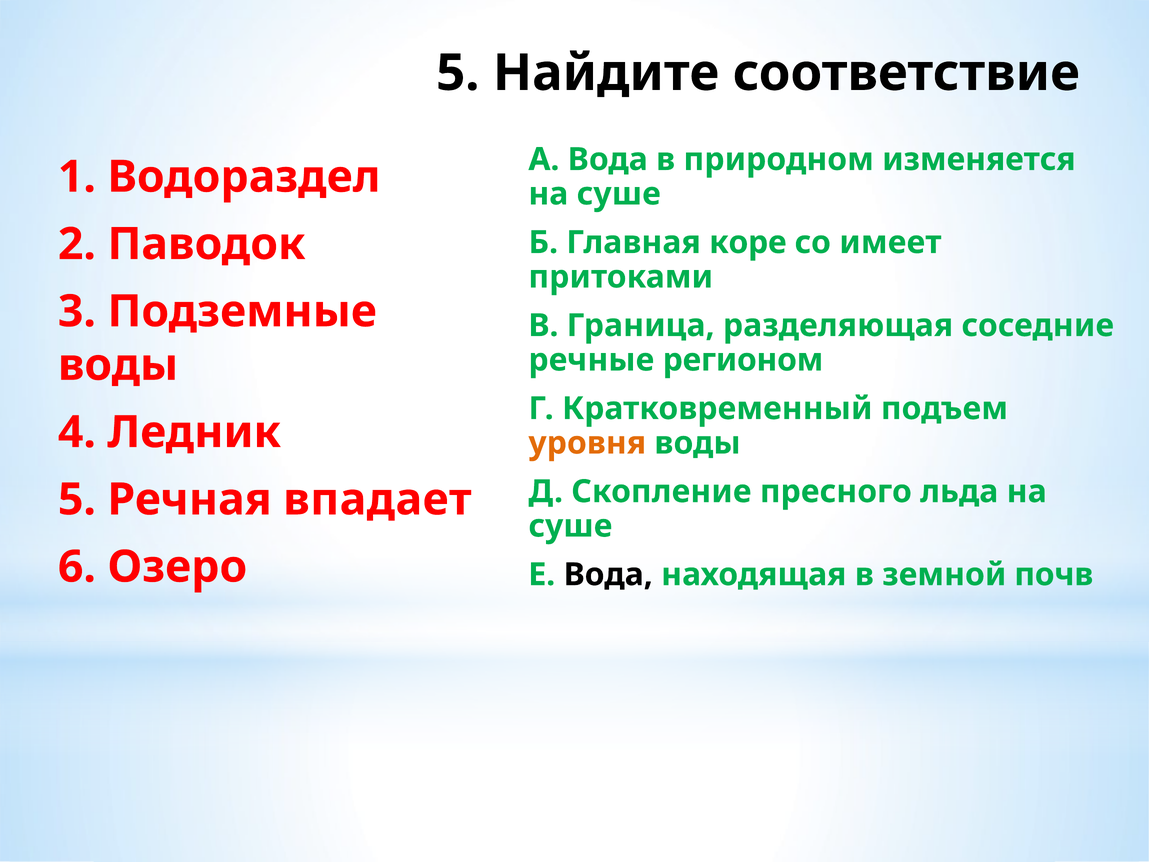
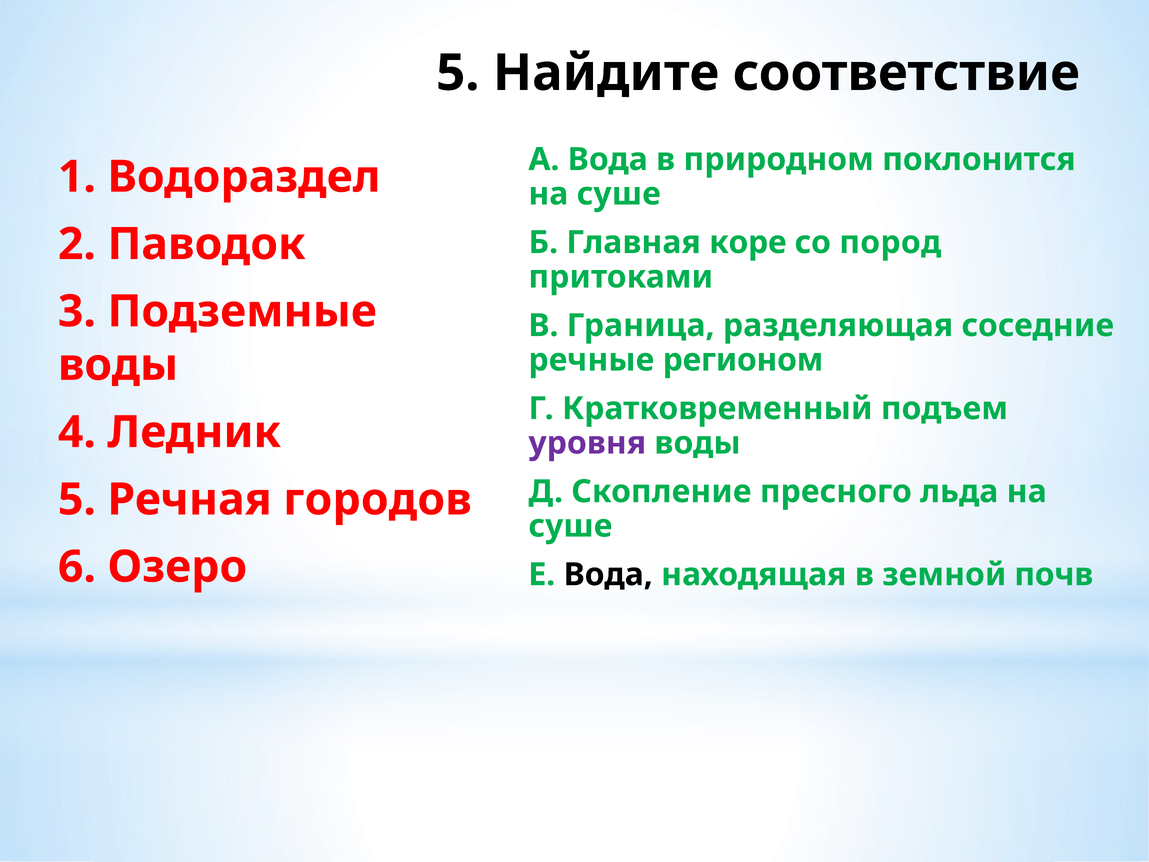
изменяется: изменяется -> поклонится (979, 159)
имеет: имеет -> пород (890, 242)
уровня colour: orange -> purple (587, 443)
впадает: впадает -> городов (378, 499)
